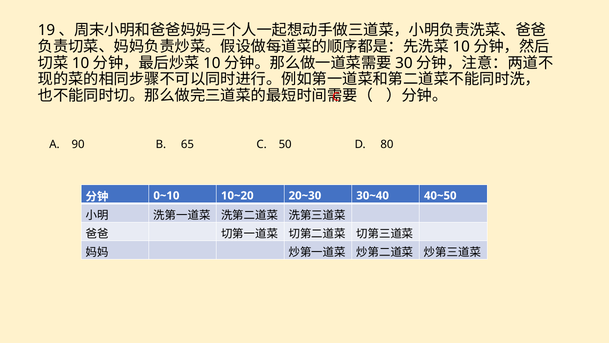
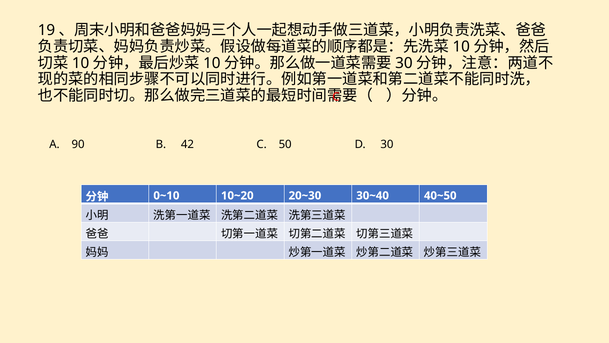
65: 65 -> 42 (187, 145)
D 80: 80 -> 30 (387, 145)
